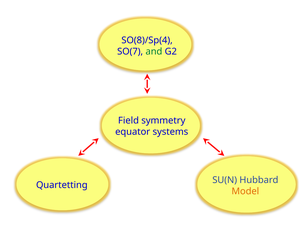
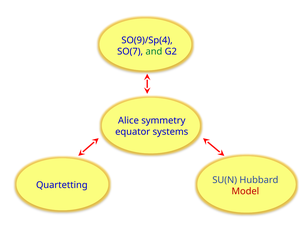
SO(8)/Sp(4: SO(8)/Sp(4 -> SO(9)/Sp(4 (147, 40)
Field: Field -> Alice (128, 121)
Model colour: orange -> red (245, 192)
